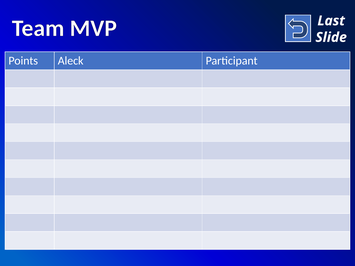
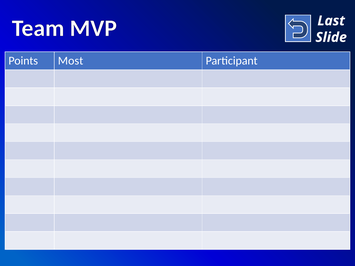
Aleck: Aleck -> Most (71, 61)
